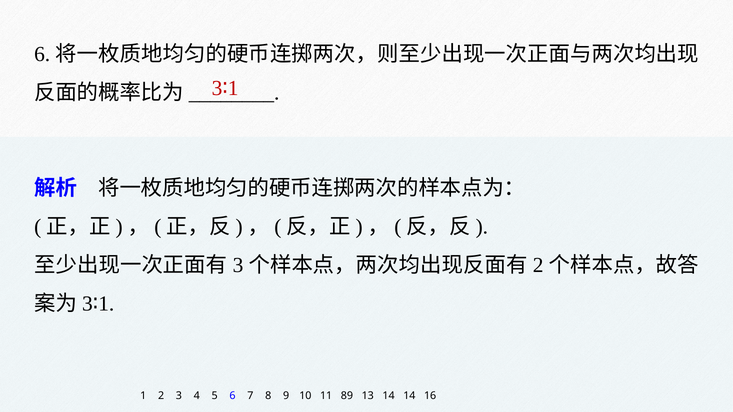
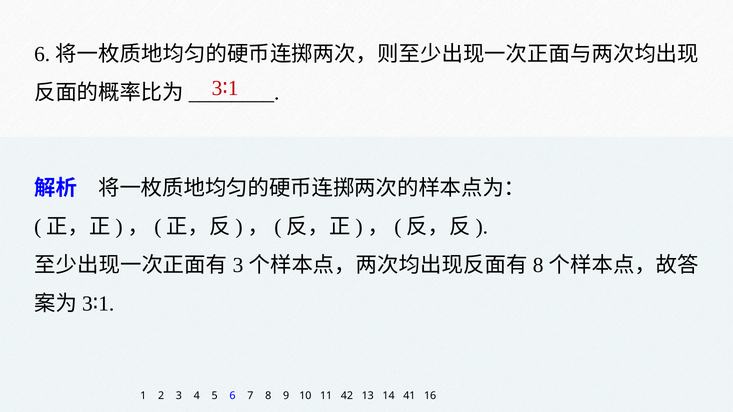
2: 2 -> 8 (538, 265)
89: 89 -> 42 (347, 396)
14 14: 14 -> 41 (409, 396)
